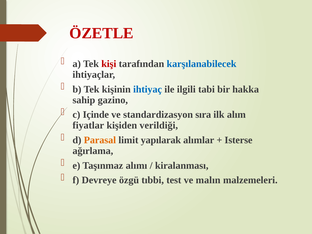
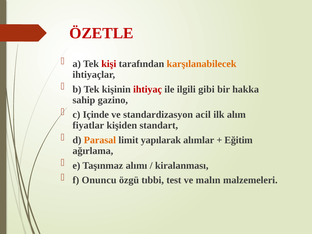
karşılanabilecek colour: blue -> orange (202, 64)
ihtiyaç colour: blue -> red (148, 89)
tabi: tabi -> gibi (206, 89)
sıra: sıra -> acil (203, 115)
verildiği: verildiği -> standart (159, 125)
Isterse: Isterse -> Eğitim (239, 140)
Devreye: Devreye -> Onuncu (99, 180)
